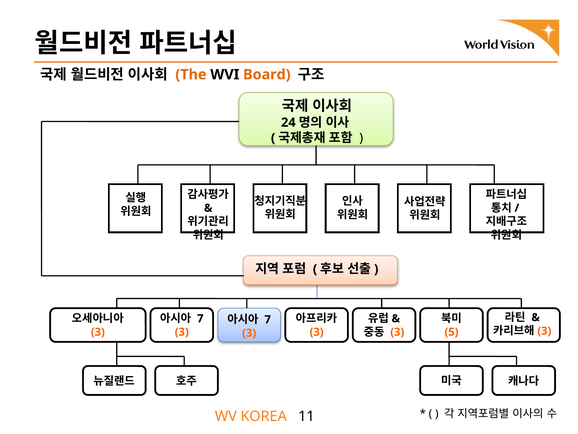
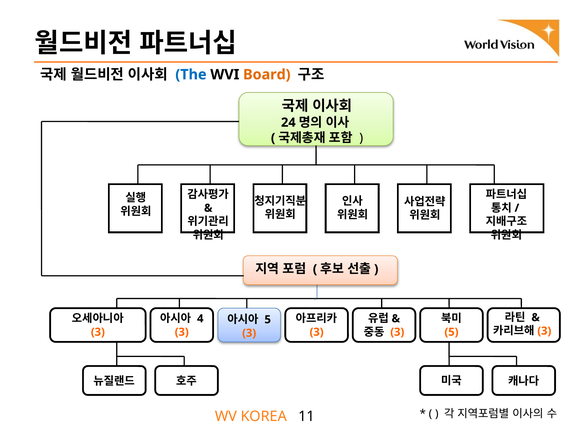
The colour: orange -> blue (191, 74)
7: 7 -> 4 (200, 318)
7: 7 -> 5 (268, 319)
